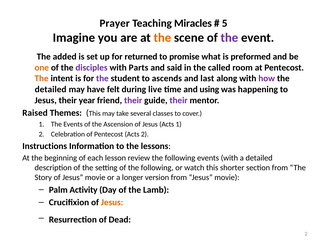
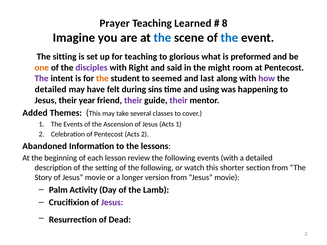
Miracles: Miracles -> Learned (193, 23)
5: 5 -> 8 (225, 23)
the colour: orange -> blue (162, 38)
the colour: purple -> blue (229, 38)
added: added -> sitting (65, 57)
for returned: returned -> teaching (141, 57)
promise: promise -> glorious (184, 57)
Parts: Parts -> Right (139, 68)
called: called -> might (219, 68)
The colour: orange -> purple (42, 79)
the colour: purple -> orange (102, 79)
ascends: ascends -> seemed (167, 79)
live: live -> sins (155, 89)
Raised: Raised -> Added (35, 113)
Instructions: Instructions -> Abandoned (45, 146)
Jesus colour: orange -> purple (112, 203)
